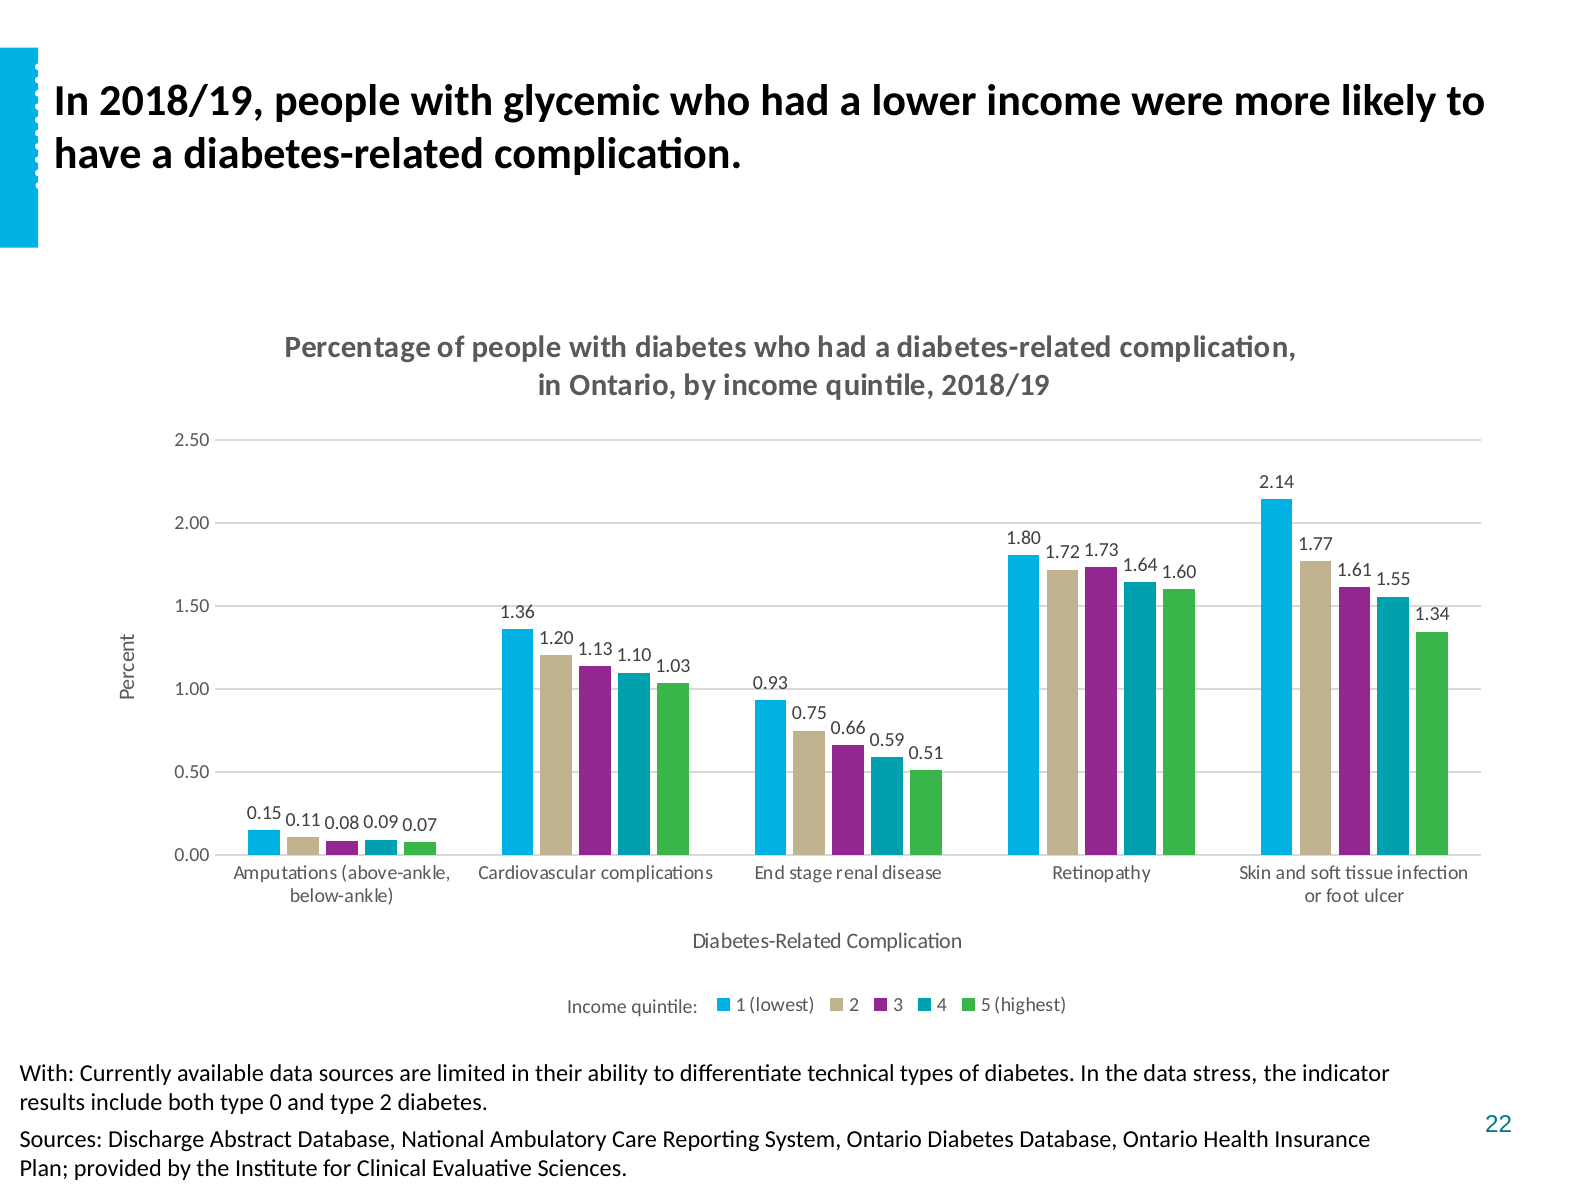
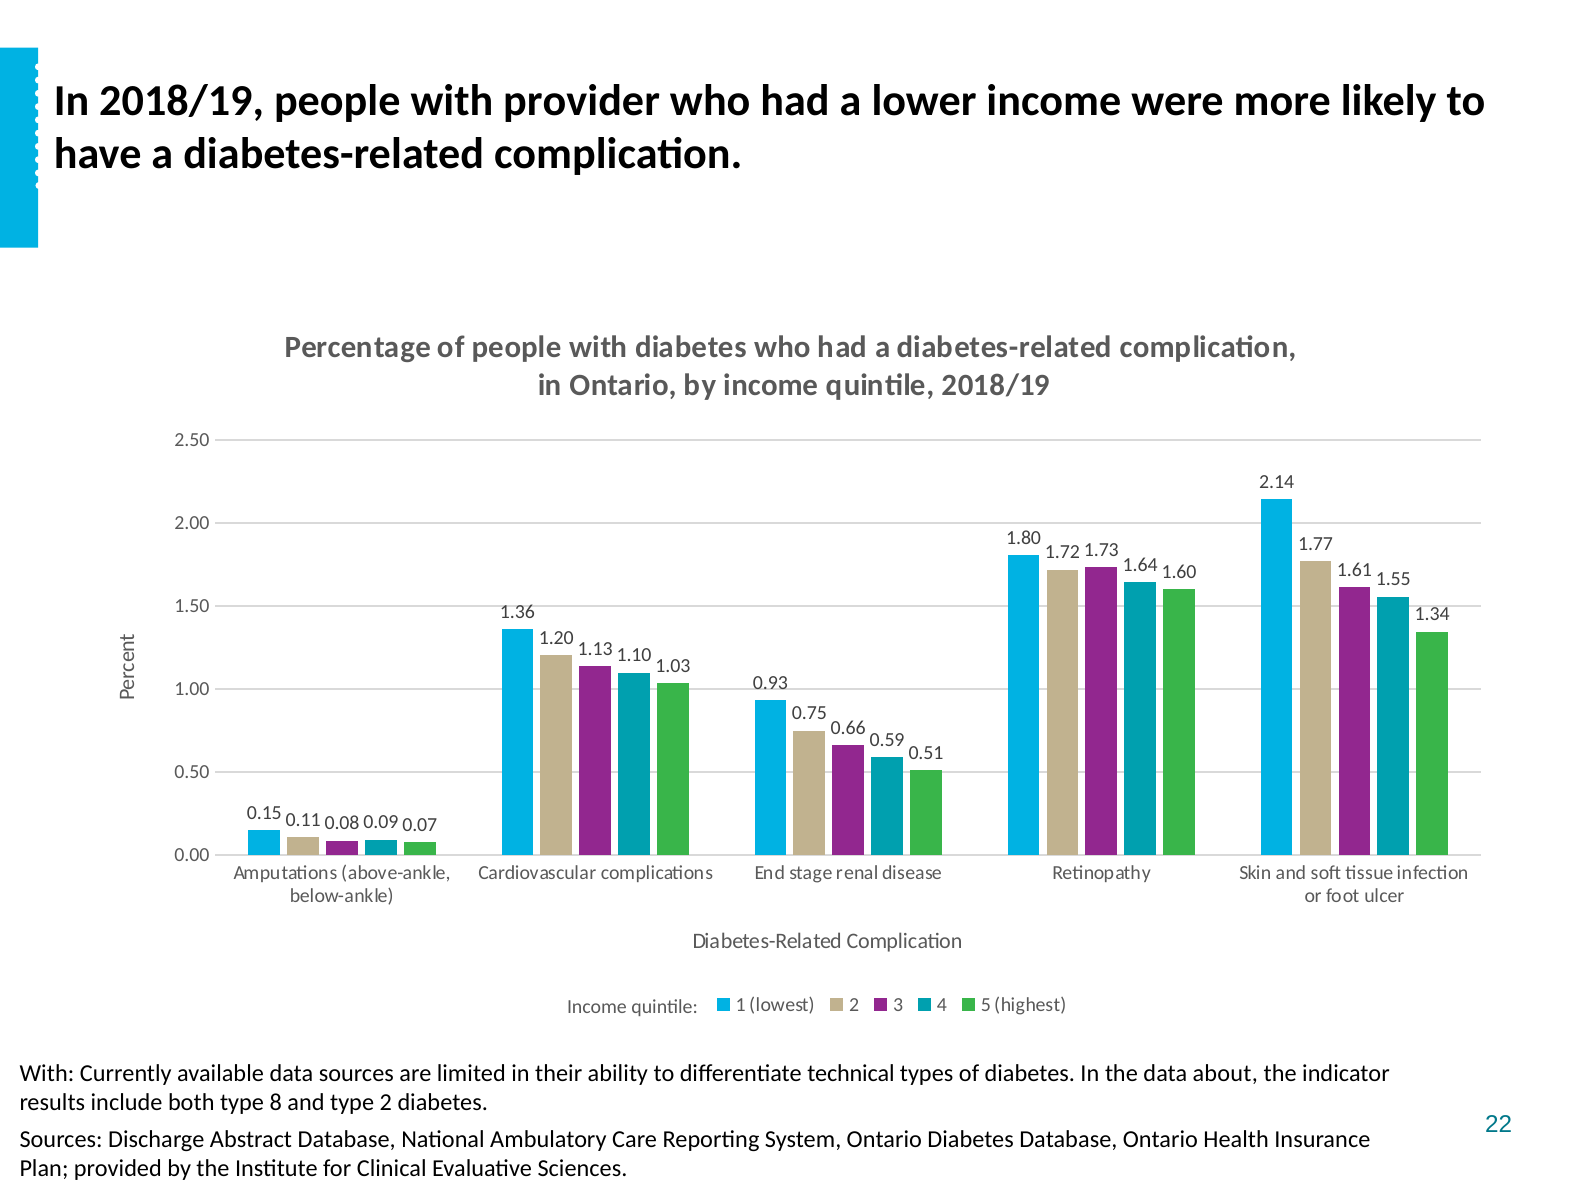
glycemic: glycemic -> provider (582, 101)
stress: stress -> about (1225, 1073)
0: 0 -> 8 (276, 1103)
